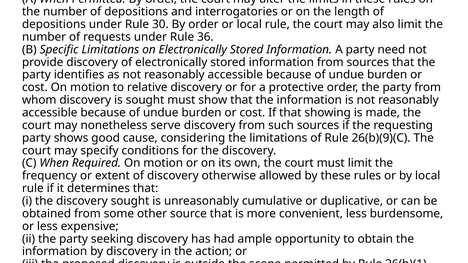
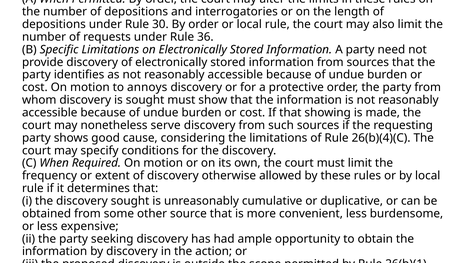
relative: relative -> annoys (147, 87)
26(b)(9)(C: 26(b)(9)(C -> 26(b)(4)(C (381, 138)
